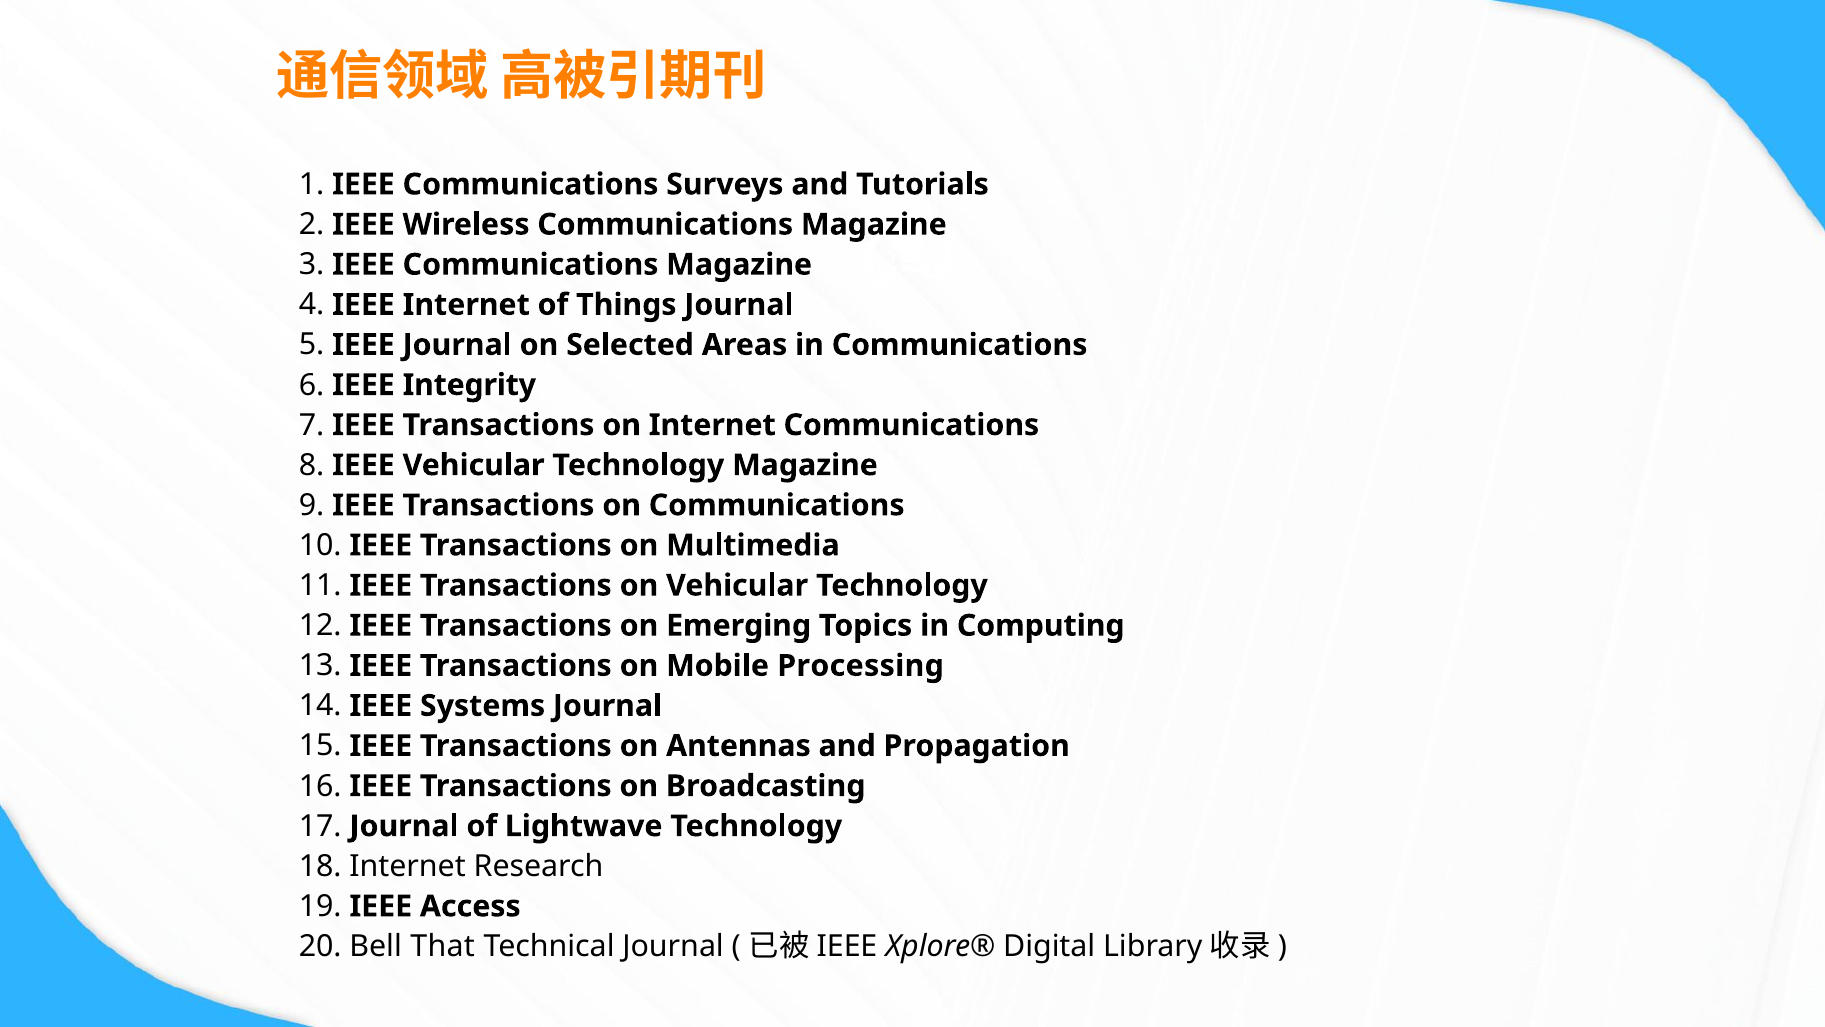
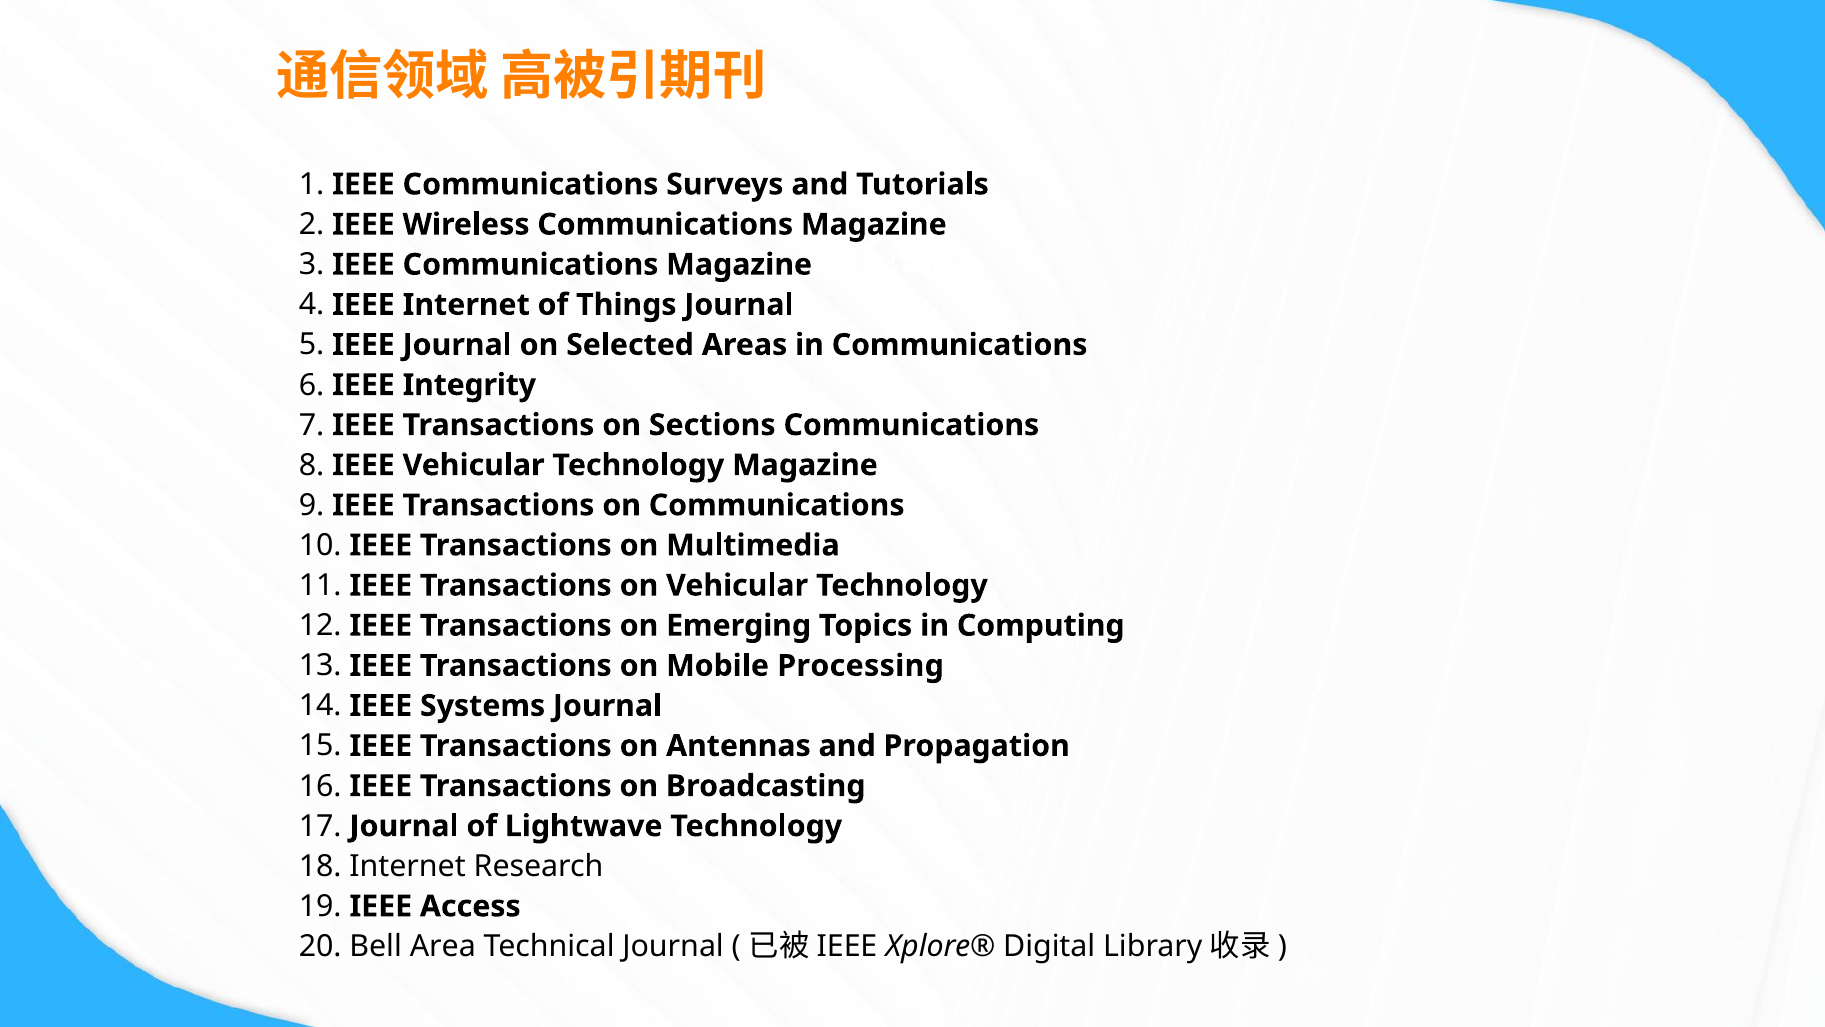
on Internet: Internet -> Sections (712, 425)
That: That -> Area (443, 946)
